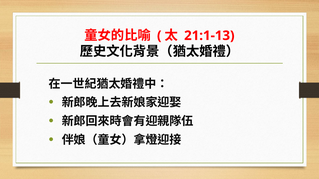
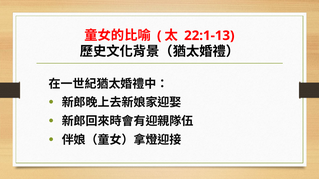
21:1-13: 21:1-13 -> 22:1-13 (209, 36)
